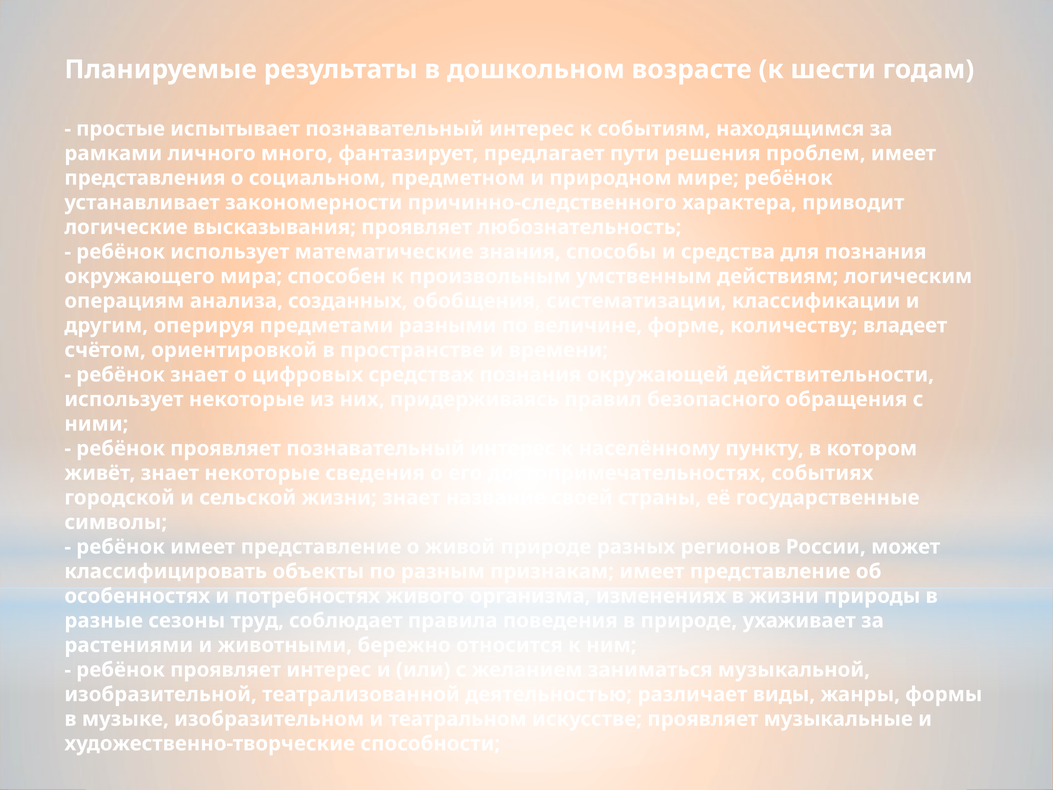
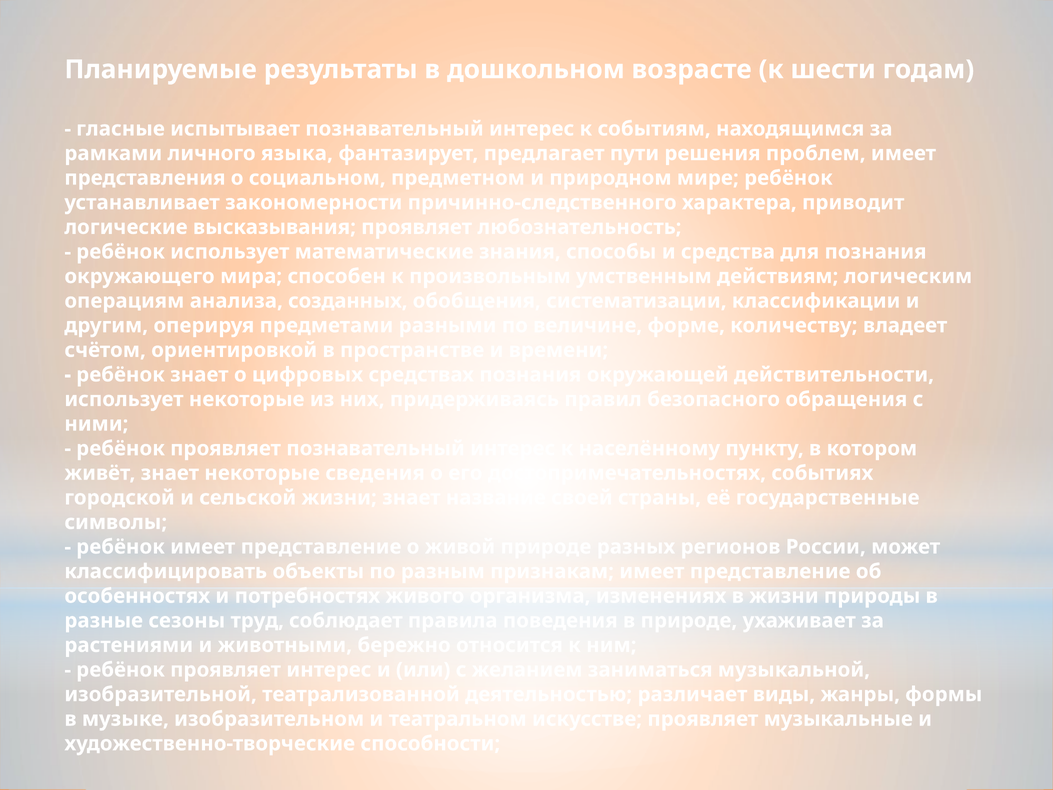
простые: простые -> гласные (120, 129)
много: много -> языка (297, 153)
